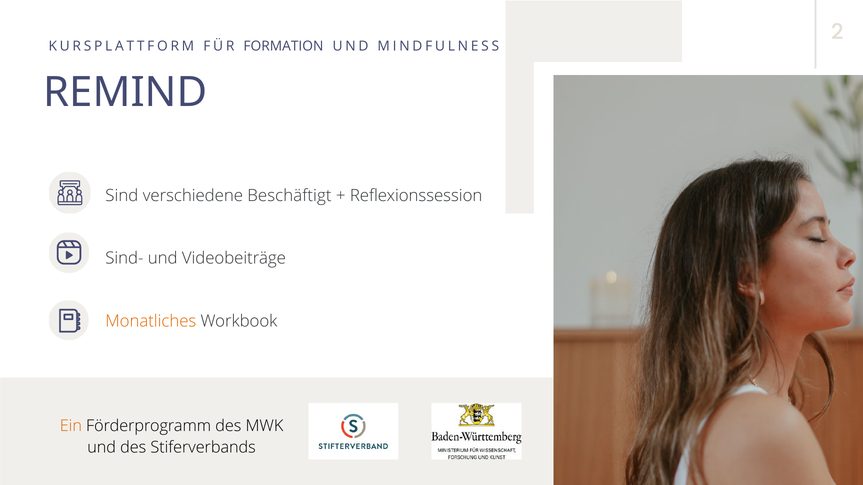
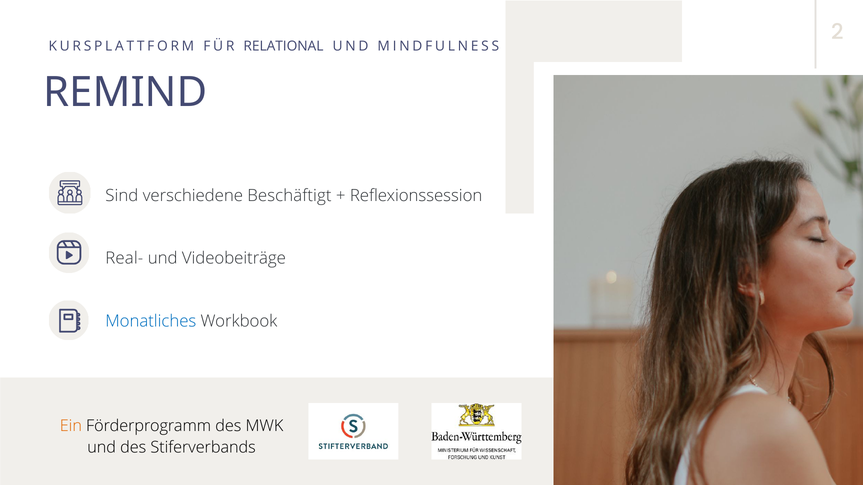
FORMATION: FORMATION -> RELATIONAL (283, 46)
Sind-: Sind- -> Real- (124, 258)
Monatliches colour: orange -> blue (151, 321)
